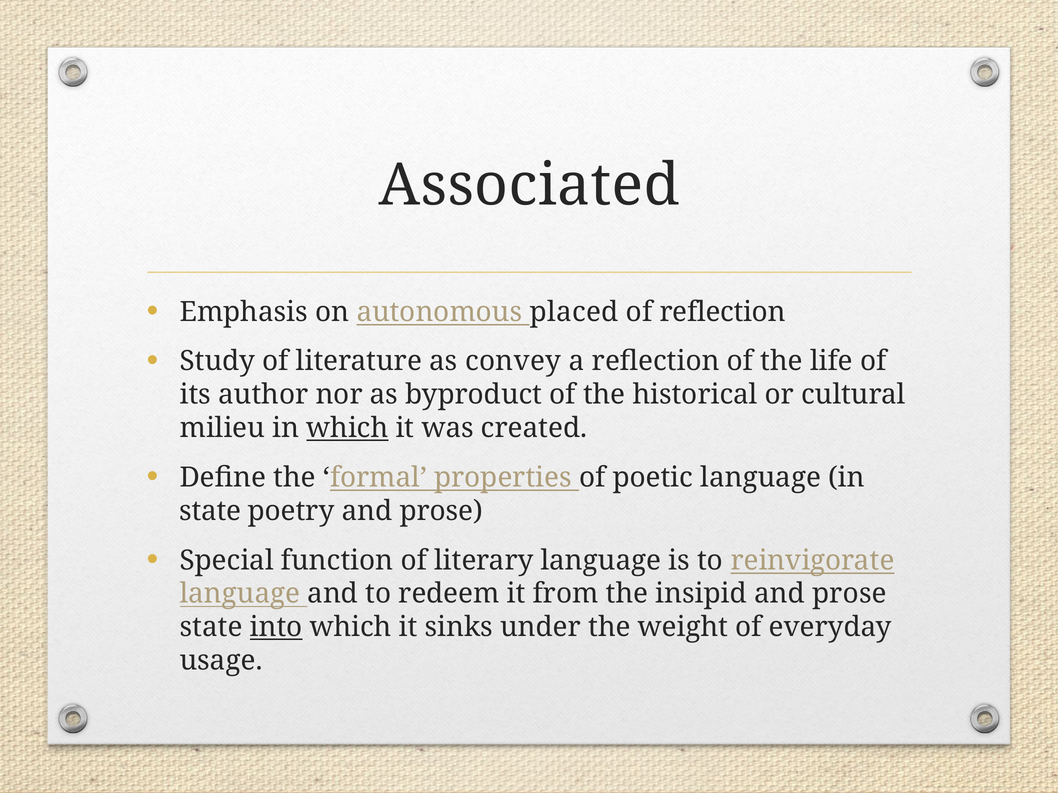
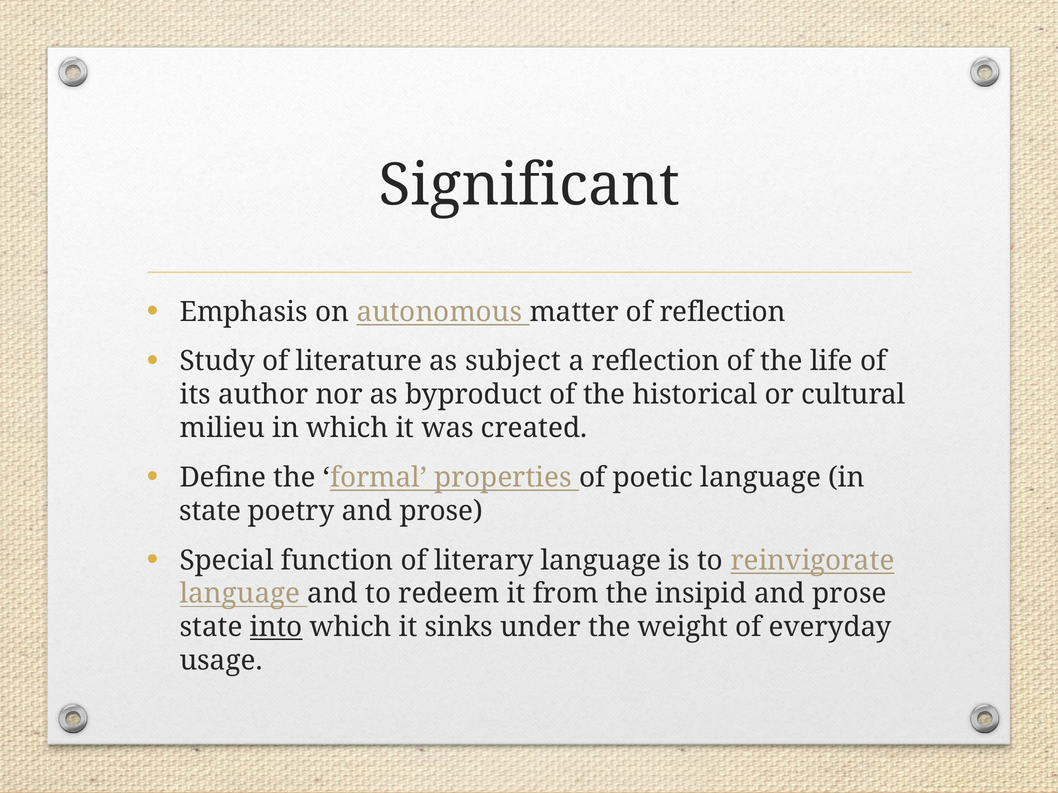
Associated: Associated -> Significant (529, 185)
placed: placed -> matter (574, 312)
convey: convey -> subject (513, 361)
which underline: present -> none (347, 428)
